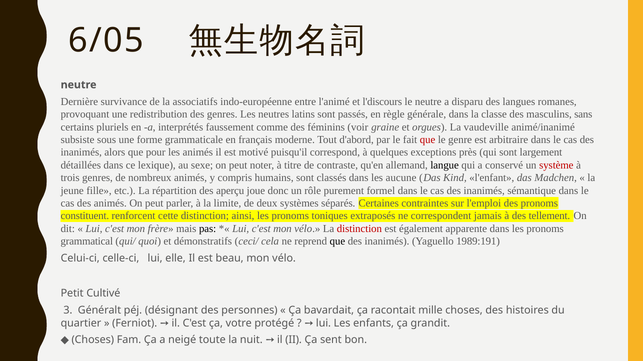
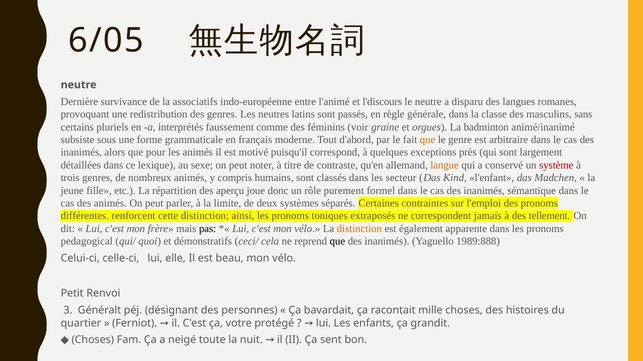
vaudeville: vaudeville -> badminton (486, 127)
que colour: red -> orange (428, 140)
langue colour: black -> orange (445, 165)
aucune: aucune -> secteur (401, 178)
constituent: constituent -> différentes (85, 216)
distinction colour: red -> orange (359, 229)
grammatical: grammatical -> pedagogical (87, 242)
1989:191: 1989:191 -> 1989:888 (478, 242)
Cultivé: Cultivé -> Renvoi (103, 294)
